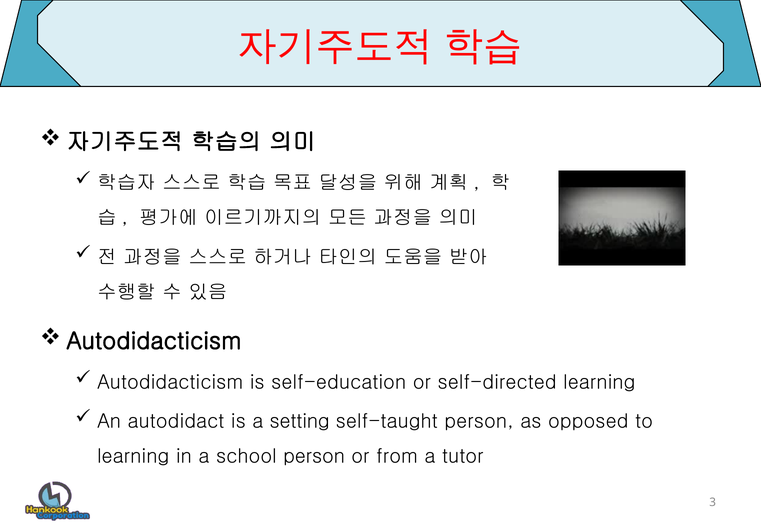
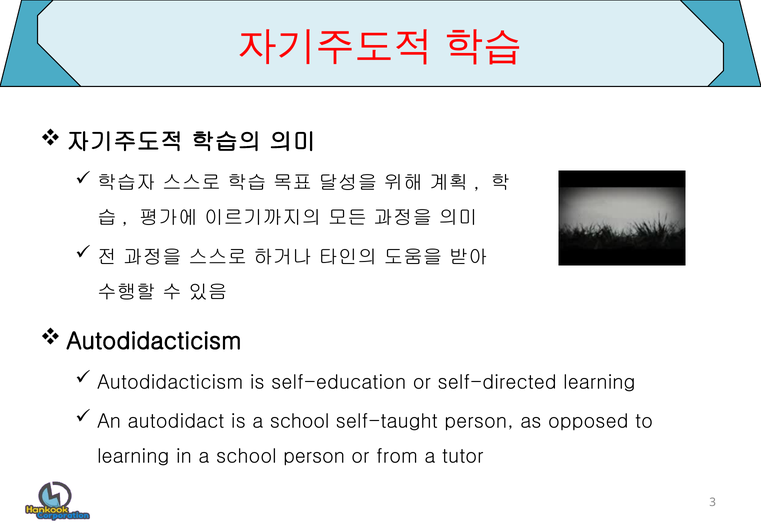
is a setting: setting -> school (300, 421)
